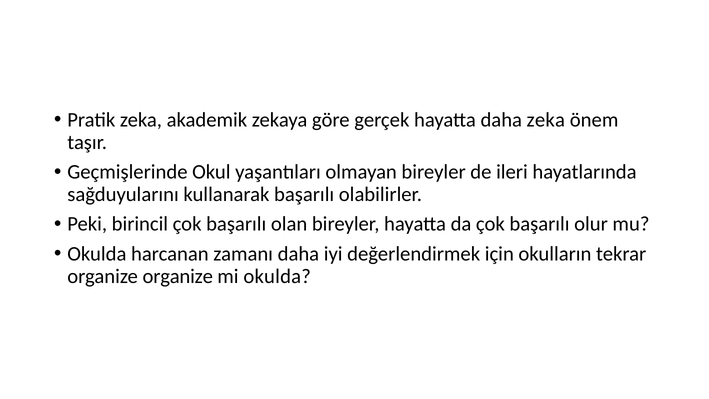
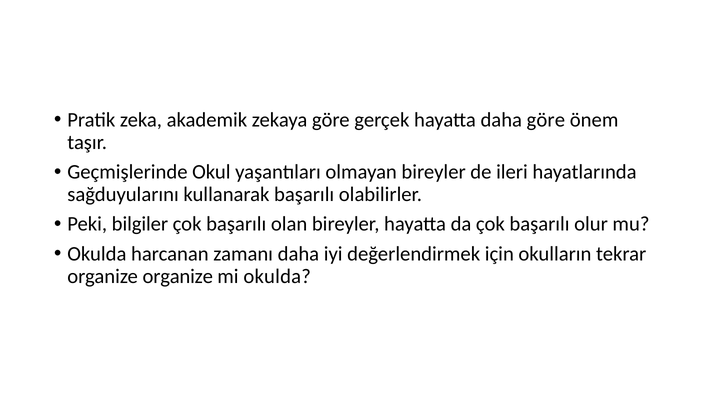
daha zeka: zeka -> göre (546, 120)
birincil: birincil -> bilgiler (140, 224)
